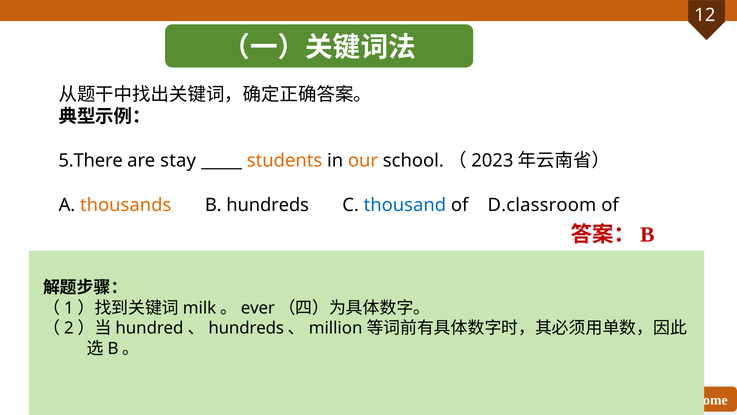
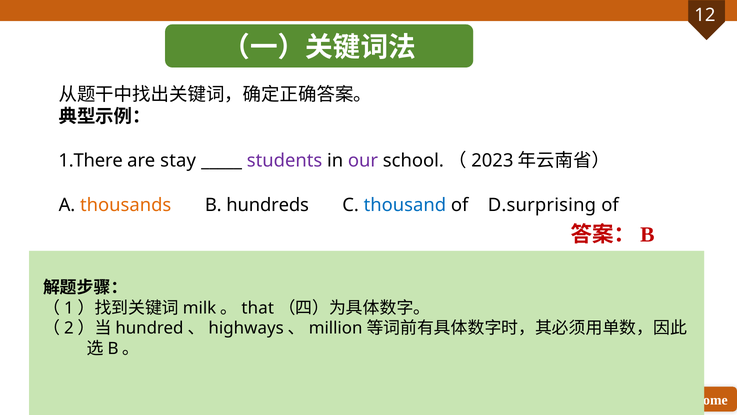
5.There: 5.There -> 1.There (91, 161)
students colour: orange -> purple (285, 161)
our colour: orange -> purple (363, 161)
D.classroom: D.classroom -> D.surprising (542, 205)
ever: ever -> that (258, 308)
hundreds: hundreds -> highways (246, 328)
